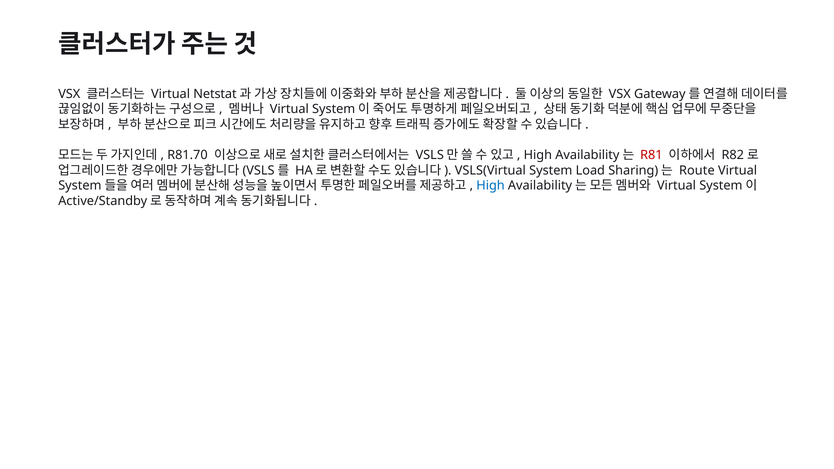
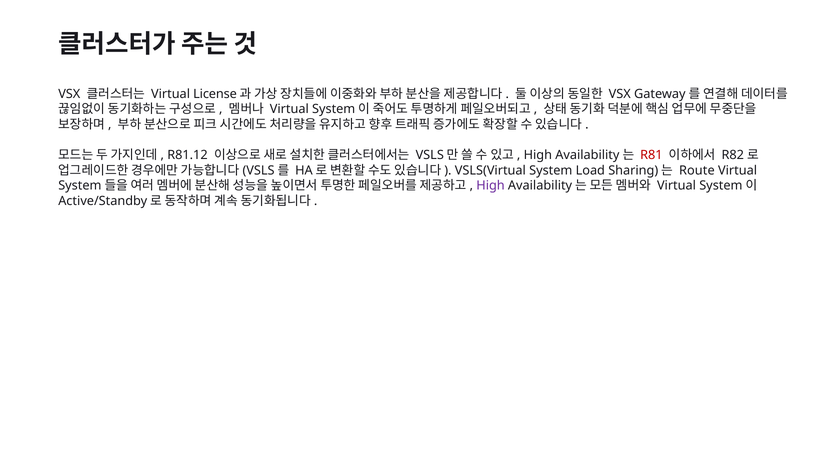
Netstat: Netstat -> License (215, 94)
R81.70: R81.70 -> R81.12 (187, 155)
High colour: blue -> purple (491, 186)
